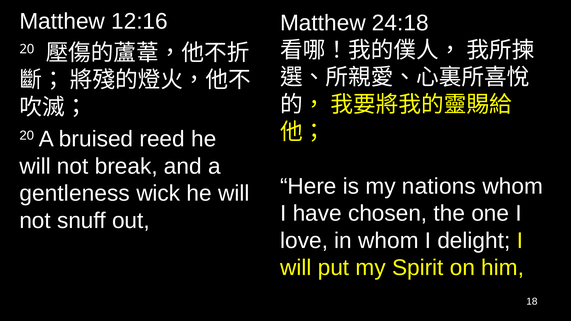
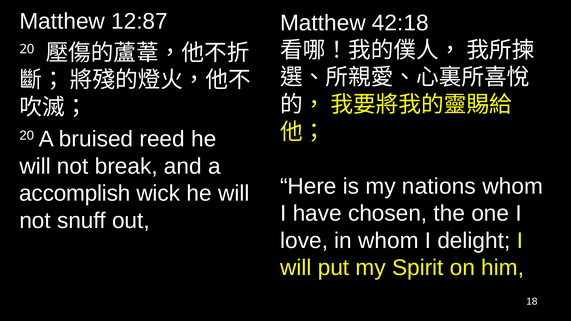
12:16: 12:16 -> 12:87 (140, 21)
24:18: 24:18 -> 42:18 (400, 23)
gentleness: gentleness -> accomplish (75, 193)
